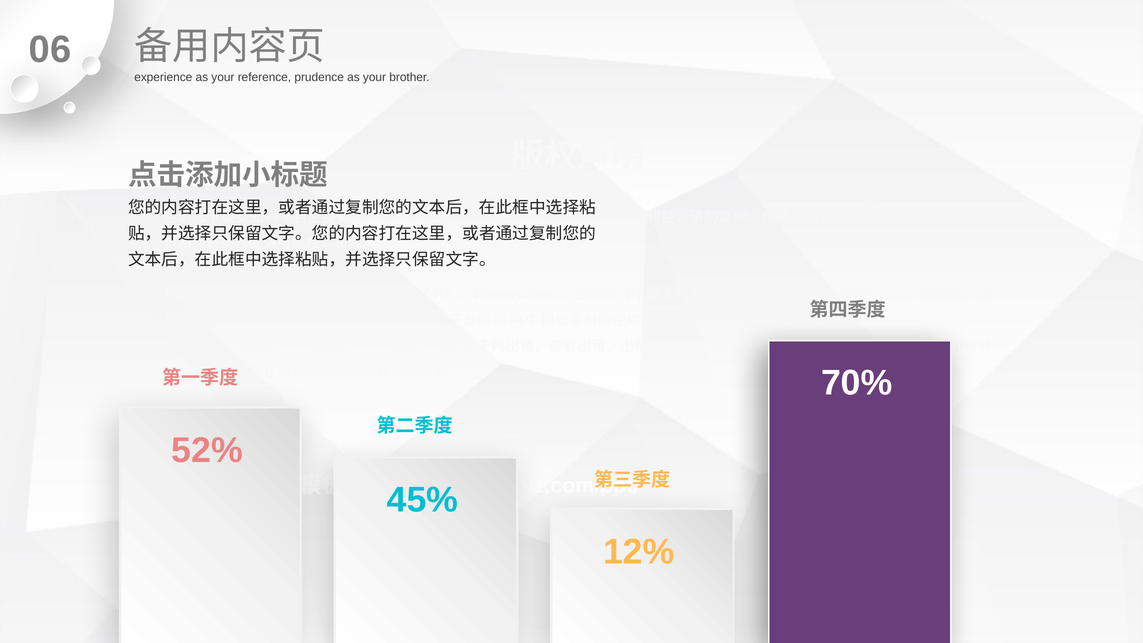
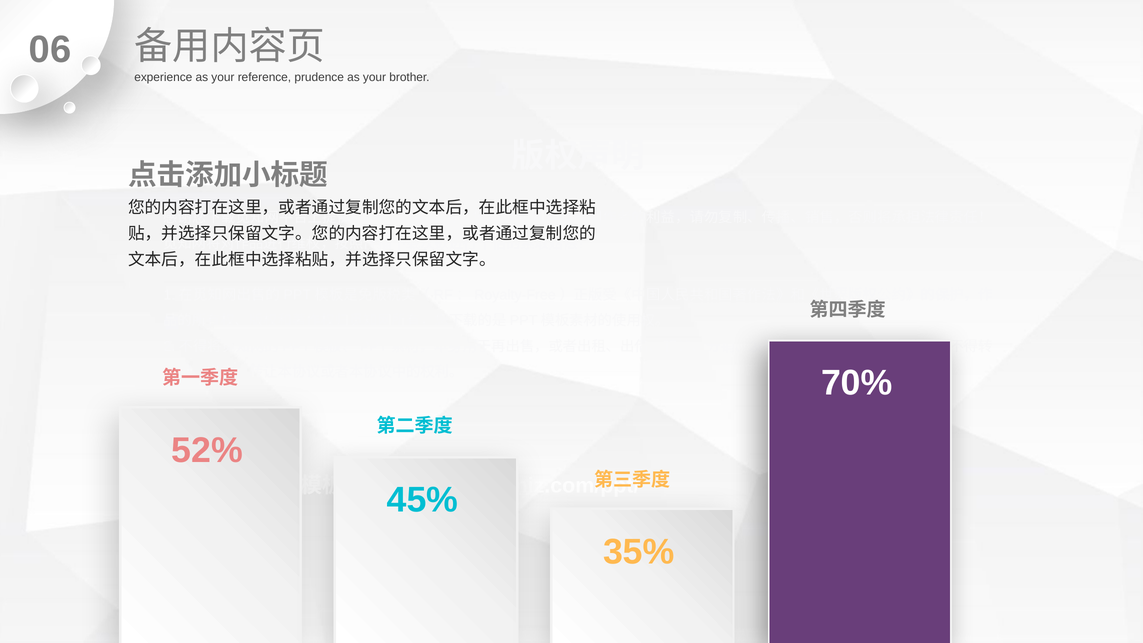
12%: 12% -> 35% (639, 552)
